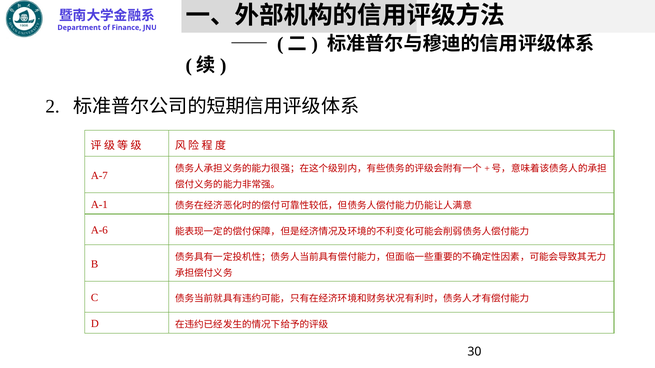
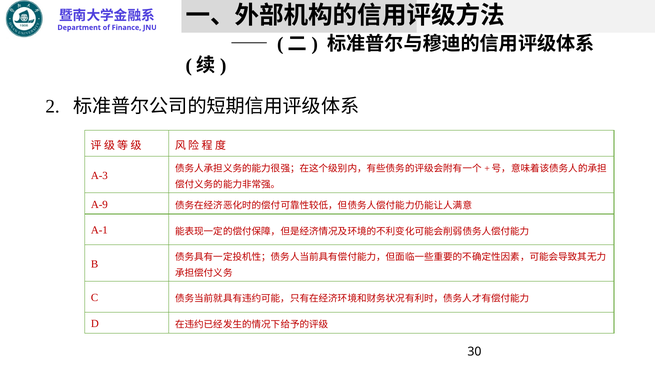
A-7: A-7 -> A-3 (99, 176)
A-1: A-1 -> A-9 (99, 205)
A-6: A-6 -> A-1 (99, 231)
